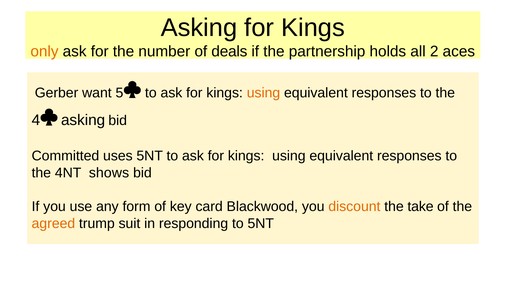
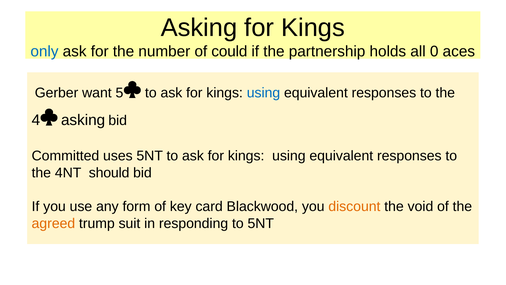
only colour: orange -> blue (44, 51)
deals: deals -> could (229, 51)
2: 2 -> 0 (434, 51)
using colour: orange -> blue (263, 93)
shows: shows -> should (109, 173)
take: take -> void (420, 206)
